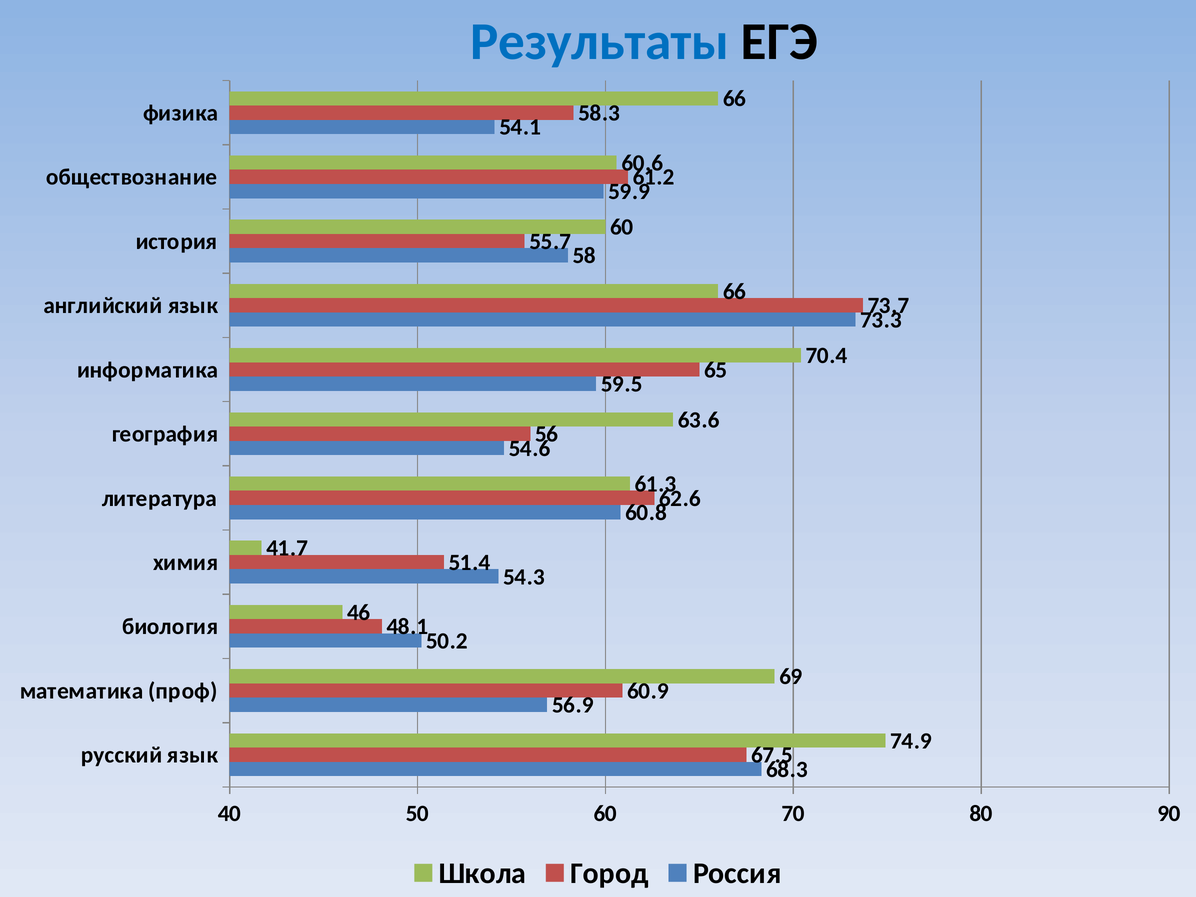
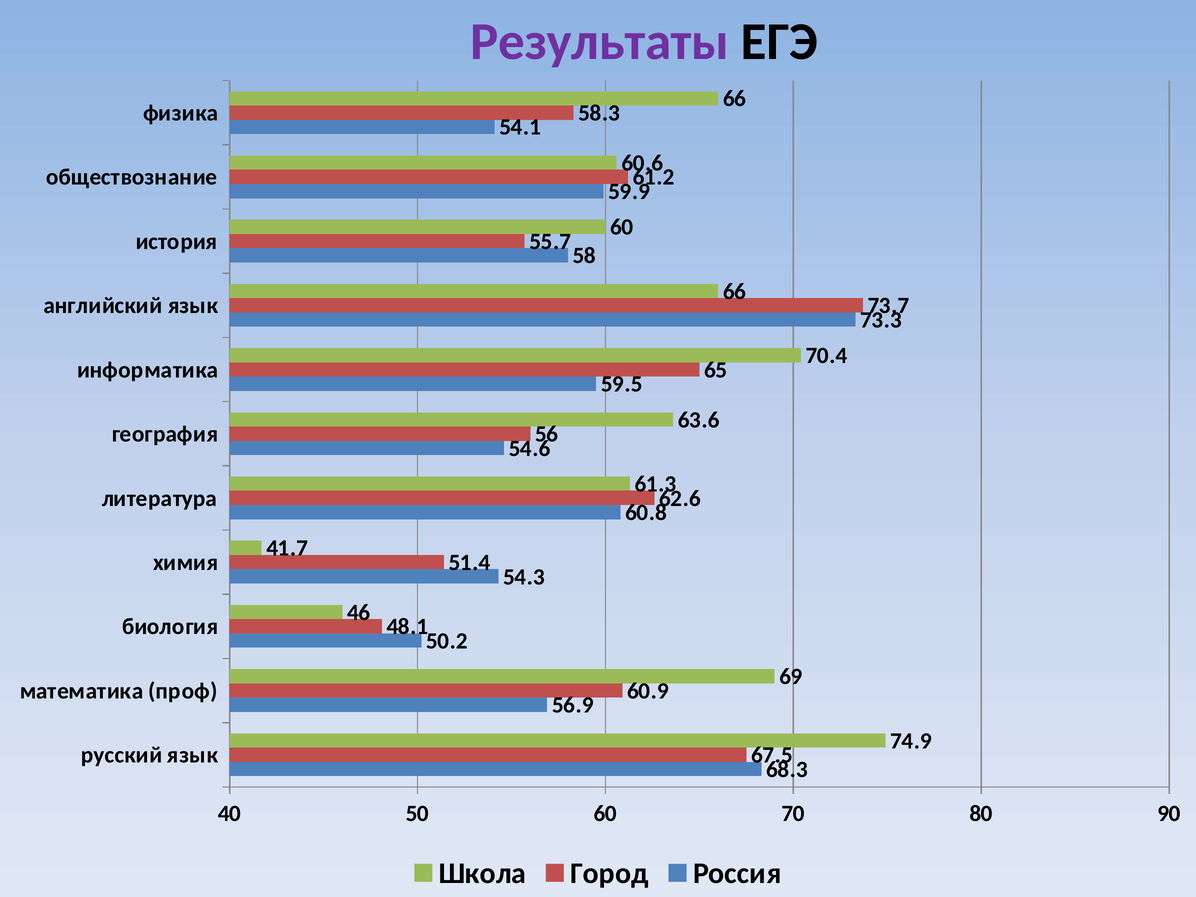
Результаты colour: blue -> purple (600, 42)
